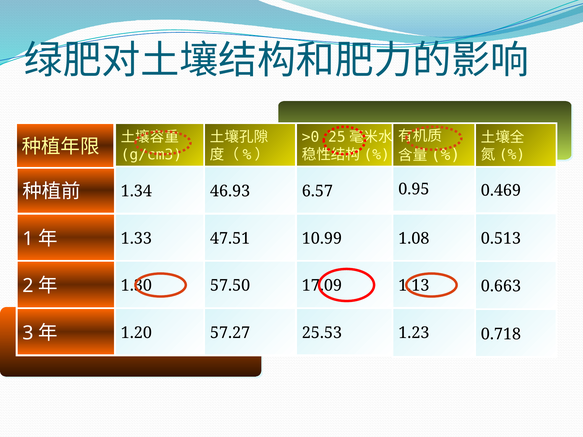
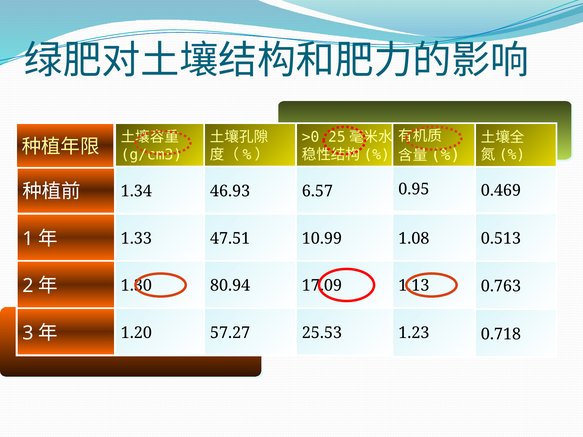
57.50: 57.50 -> 80.94 (230, 286)
0.663: 0.663 -> 0.763 (501, 286)
